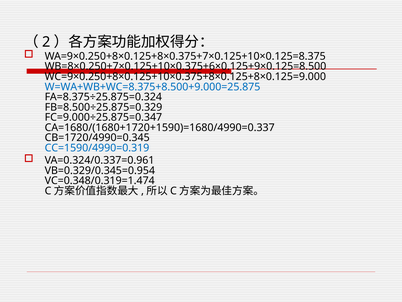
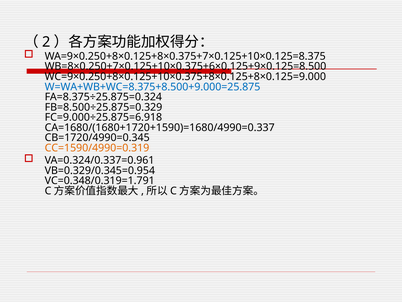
FC=9.000÷25.875=0.347: FC=9.000÷25.875=0.347 -> FC=9.000÷25.875=6.918 (103, 117)
CC=1590/4990=0.319 colour: blue -> orange (97, 148)
VC=0.348/0.319=1.474: VC=0.348/0.319=1.474 -> VC=0.348/0.319=1.791 (100, 180)
